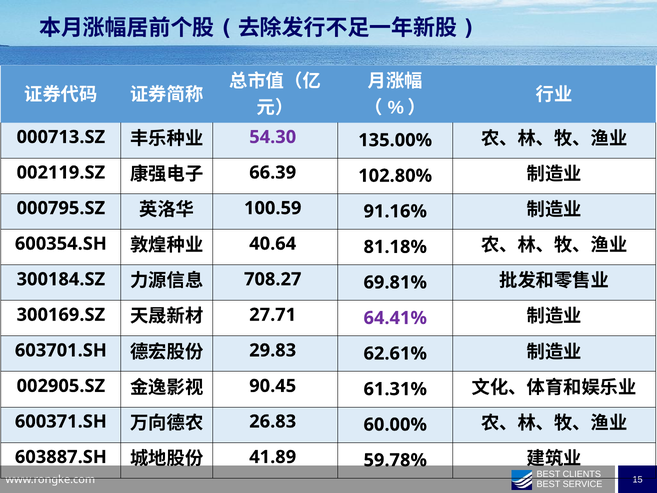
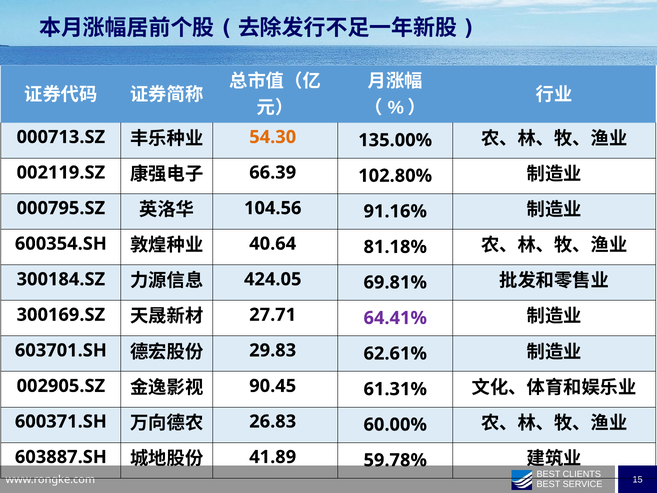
54.30 colour: purple -> orange (273, 137)
100.59: 100.59 -> 104.56 (273, 208)
708.27: 708.27 -> 424.05 (273, 279)
